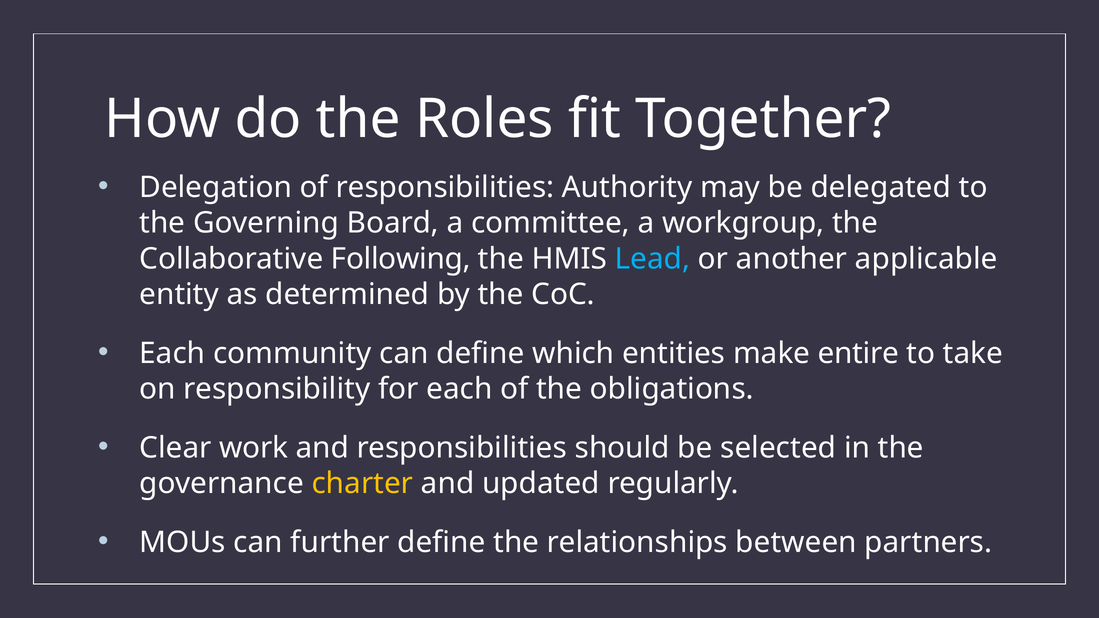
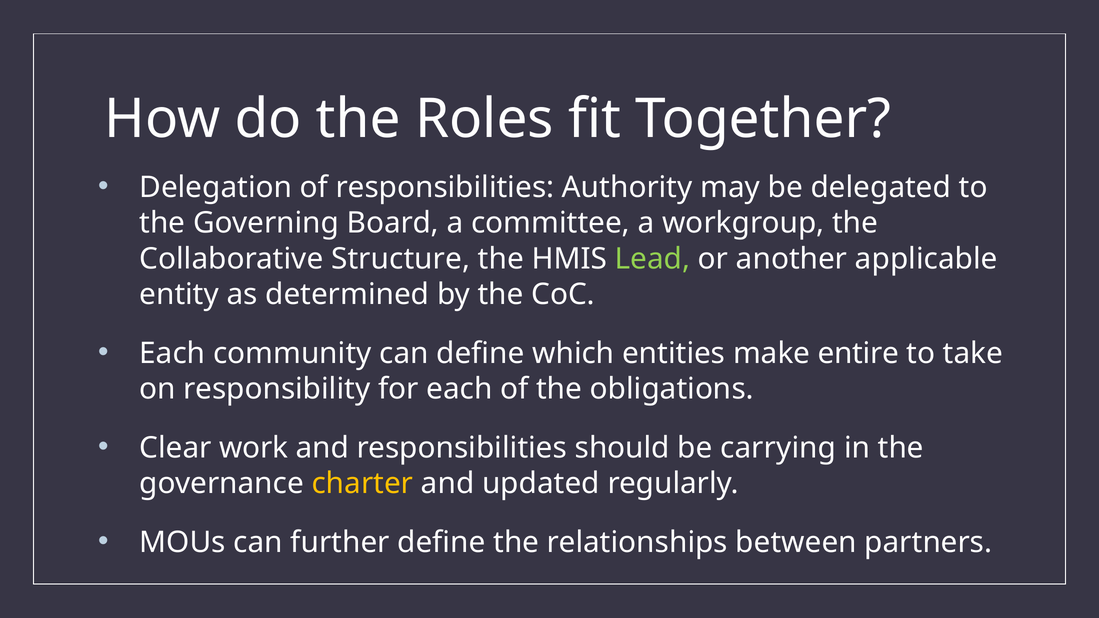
Following: Following -> Structure (401, 259)
Lead colour: light blue -> light green (652, 259)
selected: selected -> carrying (778, 448)
